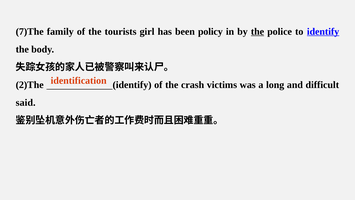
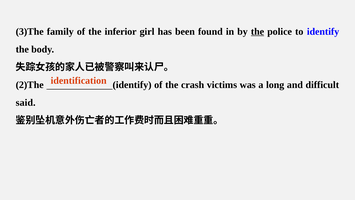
7)The: 7)The -> 3)The (30, 31)
tourists: tourists -> inferior (121, 31)
policy: policy -> found (210, 31)
identify underline: present -> none (323, 31)
